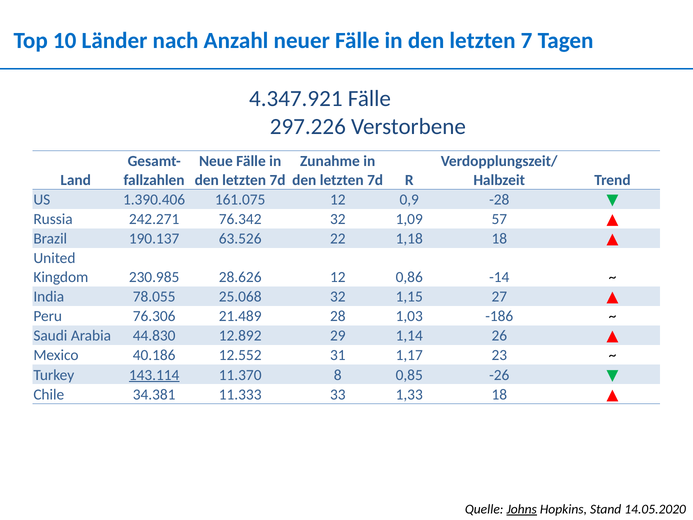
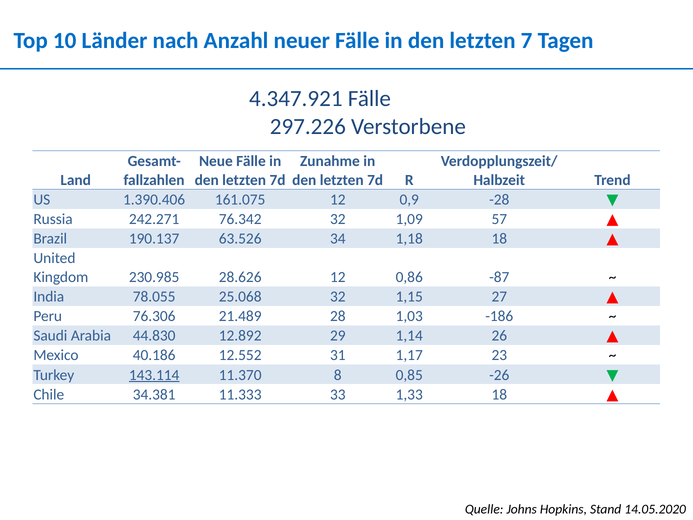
22: 22 -> 34 (338, 239)
-14: -14 -> -87 (499, 277)
Johns underline: present -> none (522, 509)
